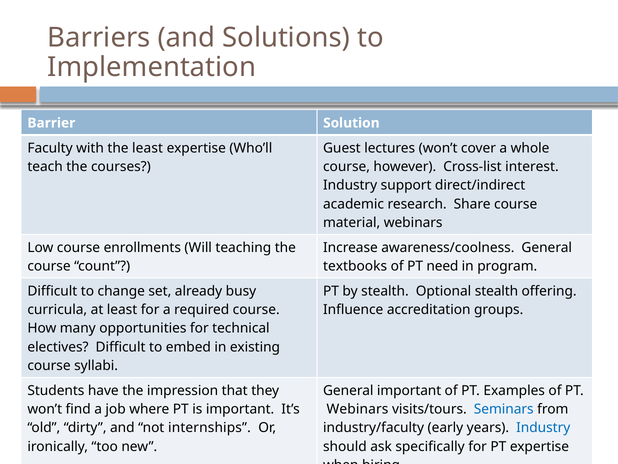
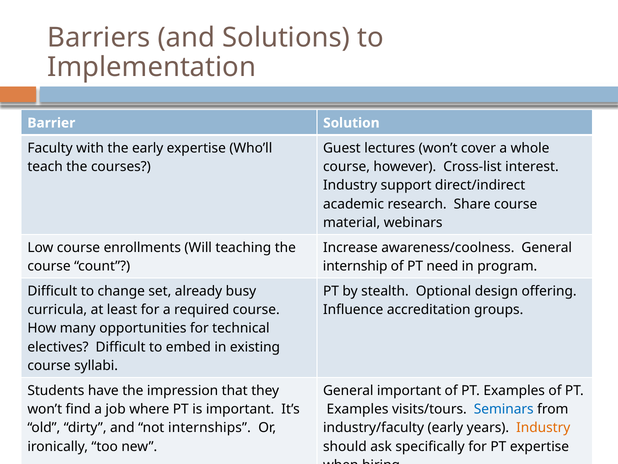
the least: least -> early (148, 148)
textbooks: textbooks -> internship (355, 266)
Optional stealth: stealth -> design (496, 291)
Webinars: Webinars -> Examples (358, 409)
Industry colour: blue -> orange (543, 427)
